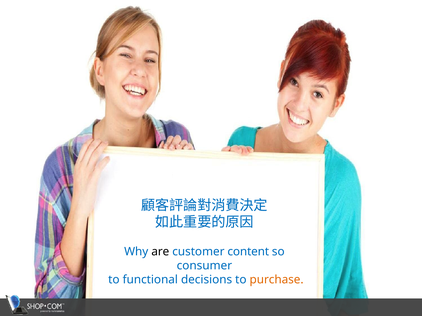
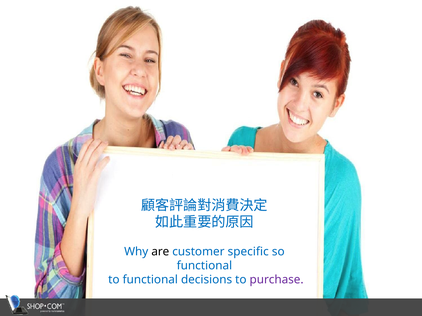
content: content -> specific (248, 252)
consumer: consumer -> functional (204, 266)
purchase colour: orange -> purple (277, 280)
